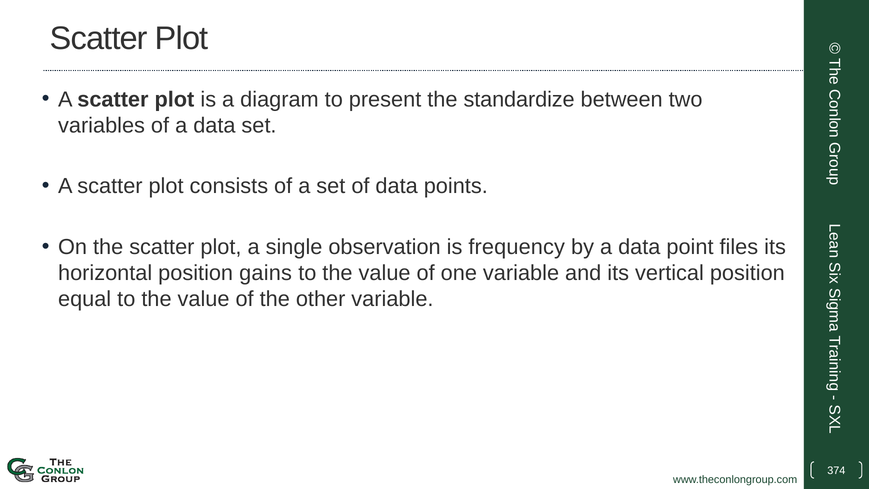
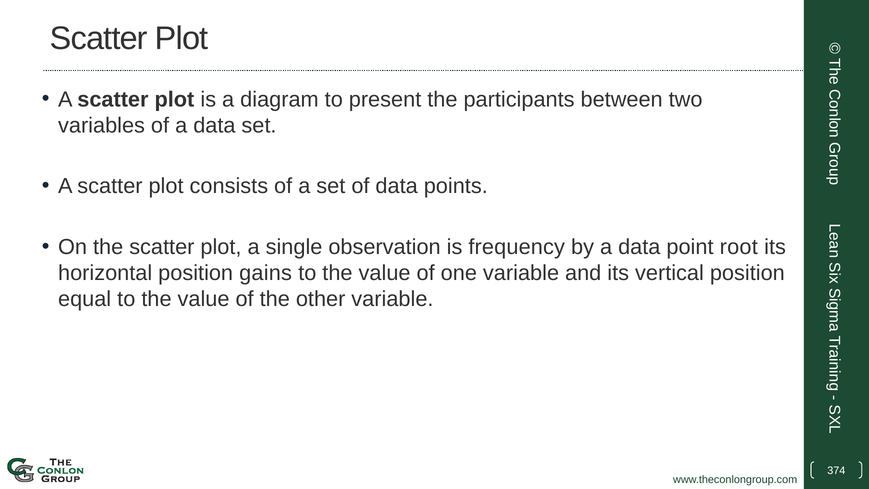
standardize: standardize -> participants (519, 99)
files: files -> root (739, 247)
